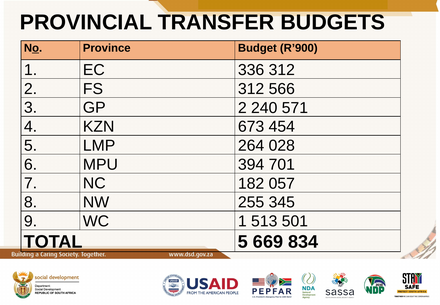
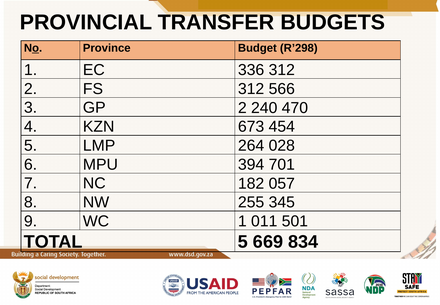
R’900: R’900 -> R’298 (299, 48)
571: 571 -> 470 (295, 108)
513: 513 -> 011 (264, 221)
